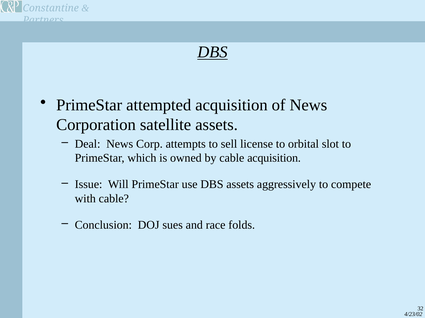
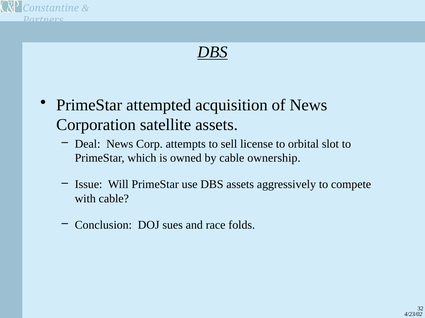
cable acquisition: acquisition -> ownership (274, 158)
